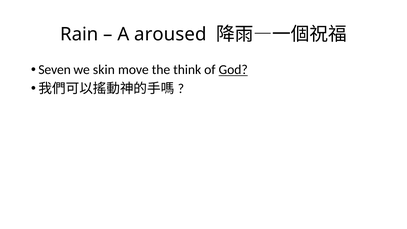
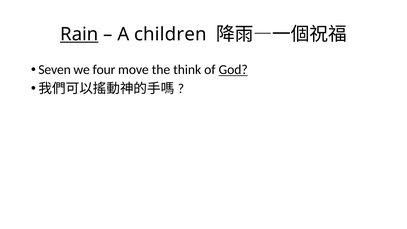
Rain underline: none -> present (79, 34)
aroused: aroused -> children (170, 34)
skin: skin -> four (104, 70)
